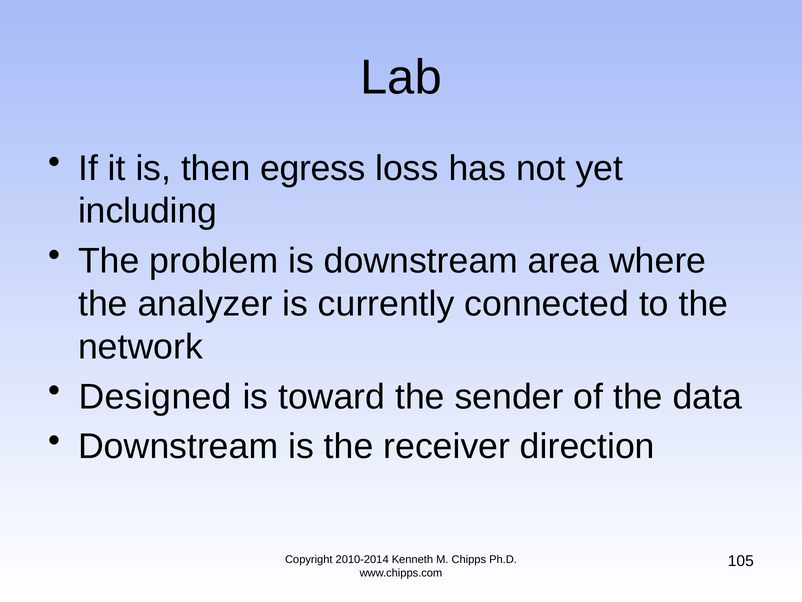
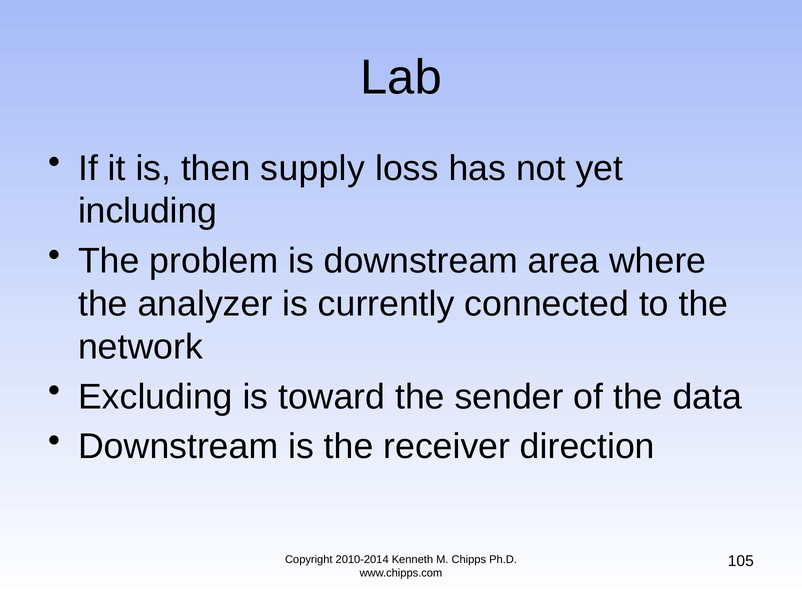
egress: egress -> supply (313, 168)
Designed: Designed -> Excluding (155, 396)
